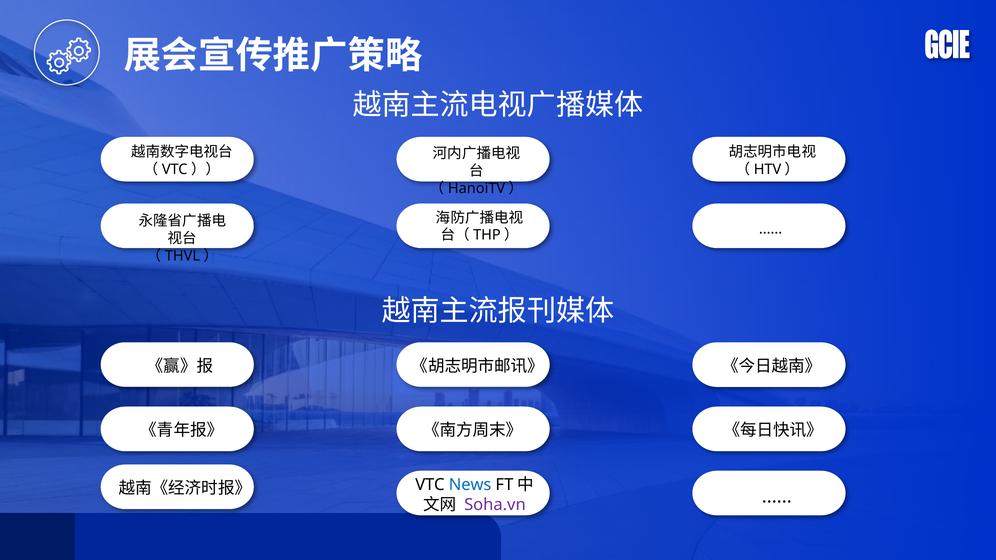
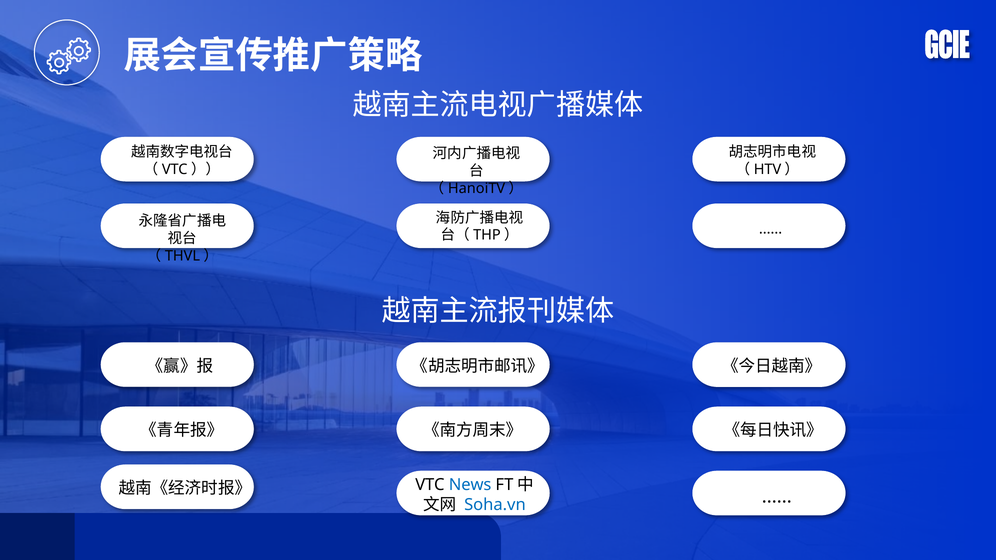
Soha.vn colour: purple -> blue (495, 505)
